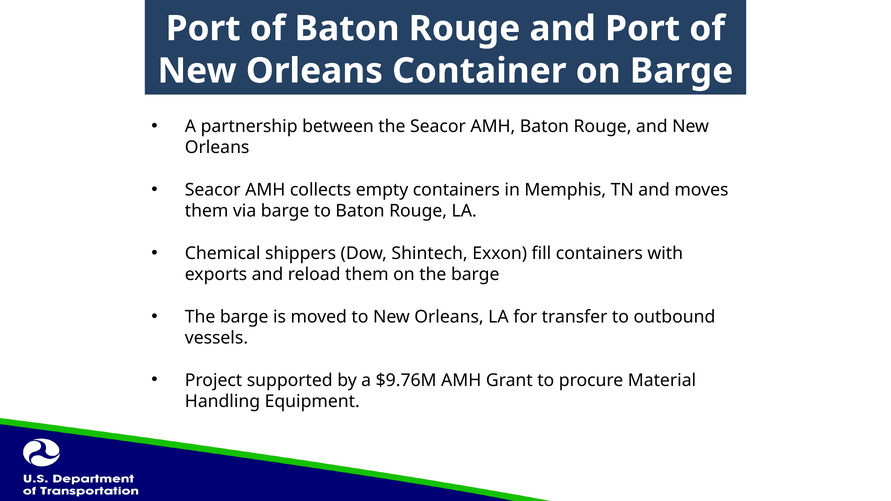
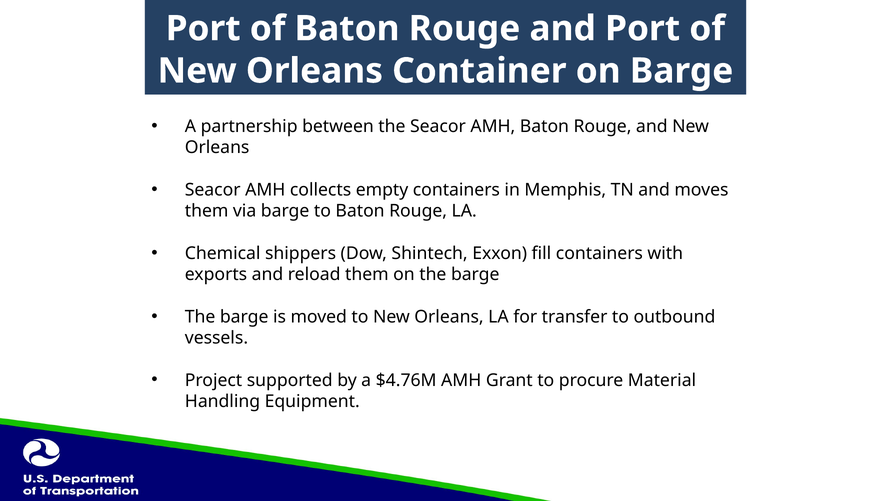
$9.76M: $9.76M -> $4.76M (406, 380)
